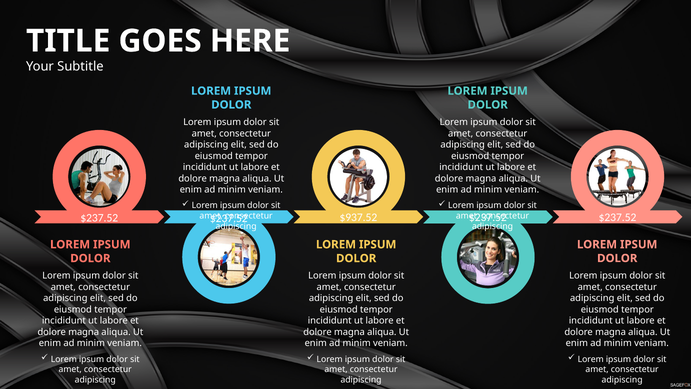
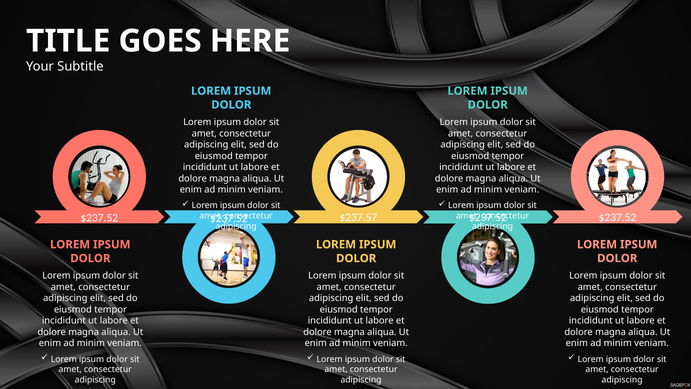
$937.52: $937.52 -> $237.57 (358, 217)
